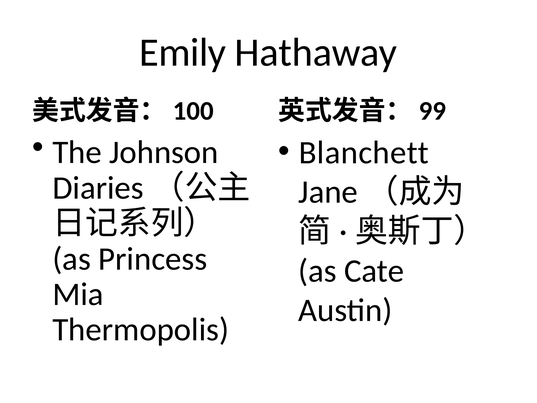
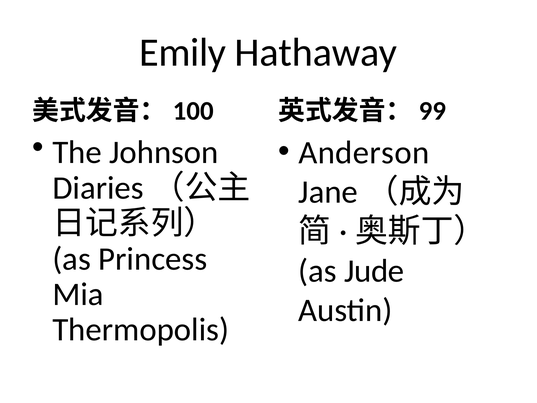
Blanchett: Blanchett -> Anderson (364, 152)
Cate: Cate -> Jude (374, 271)
